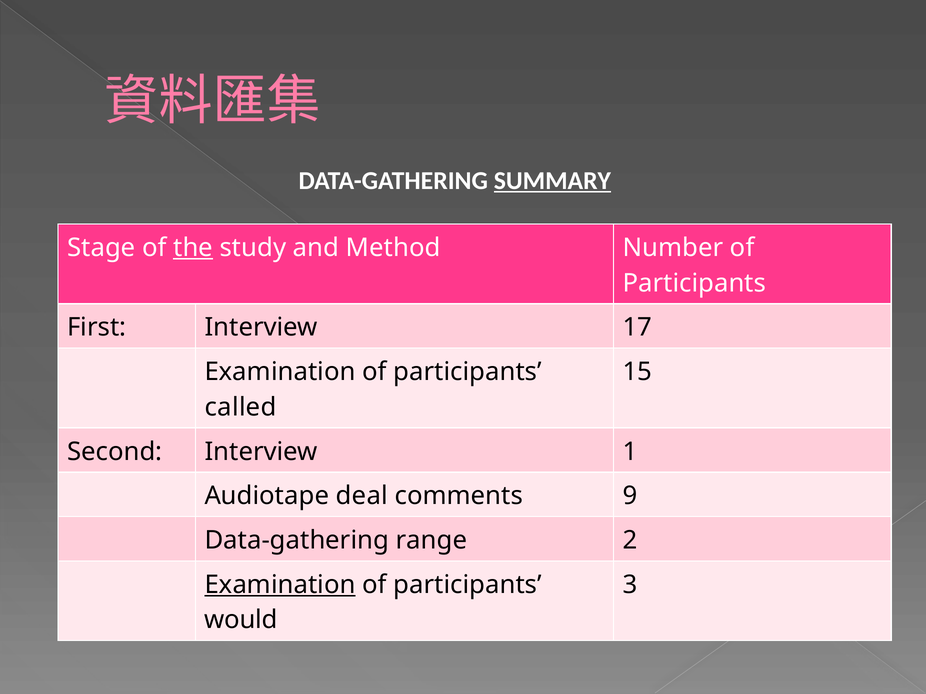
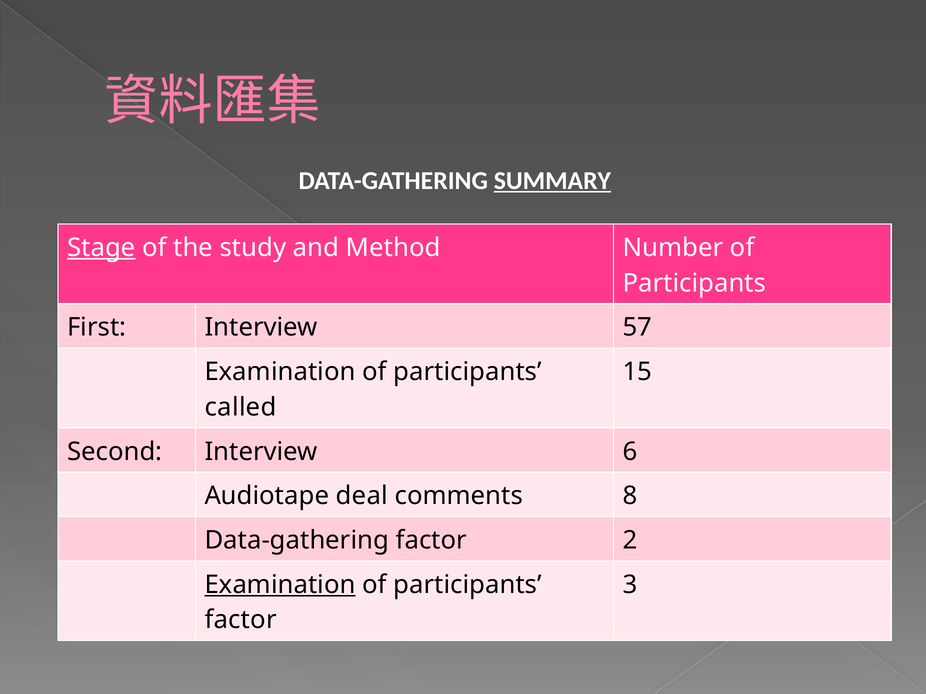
Stage underline: none -> present (101, 248)
the underline: present -> none (193, 248)
17: 17 -> 57 (637, 328)
1: 1 -> 6 (630, 452)
9: 9 -> 8 (630, 496)
Data-gathering range: range -> factor (431, 541)
would: would -> factor (241, 620)
